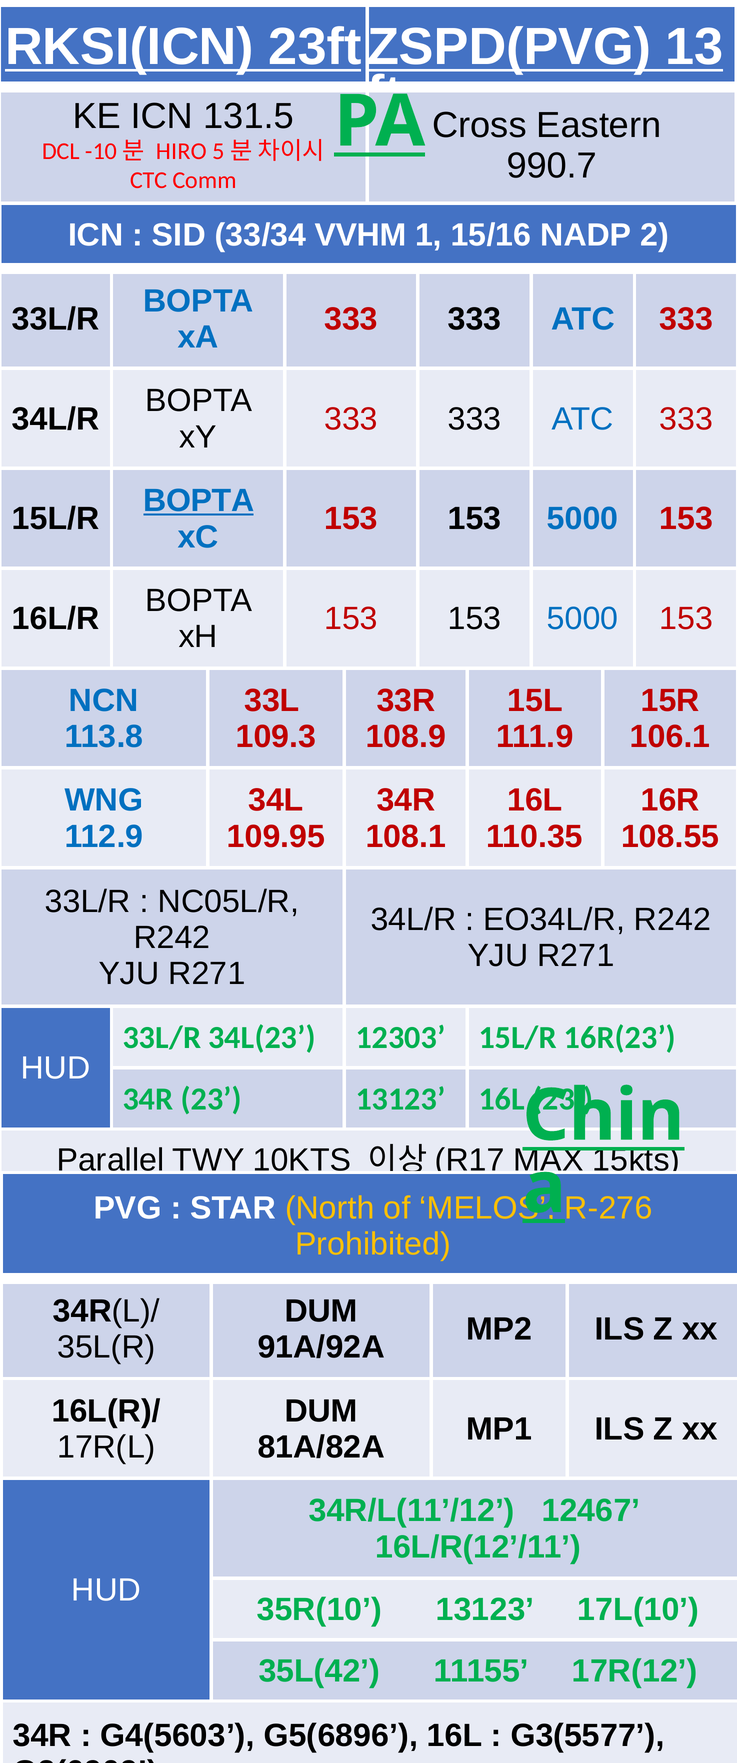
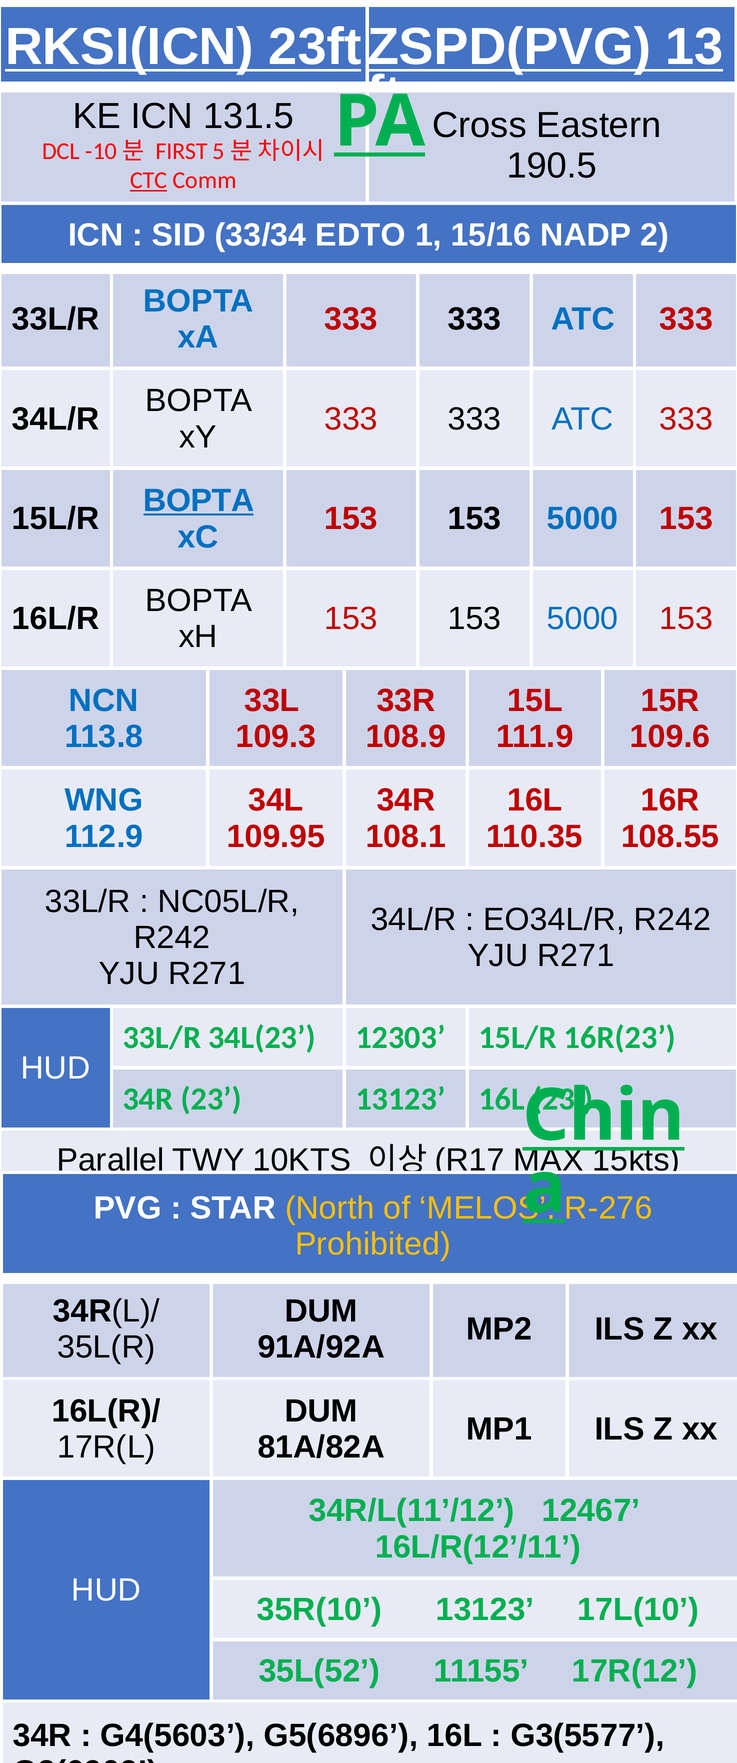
HIRO: HIRO -> FIRST (182, 151)
990.7: 990.7 -> 190.5 (552, 166)
CTC underline: none -> present (148, 180)
VVHM: VVHM -> EDTO (360, 235)
106.1: 106.1 -> 109.6 (670, 737)
35L(42: 35L(42 -> 35L(52 (319, 1671)
